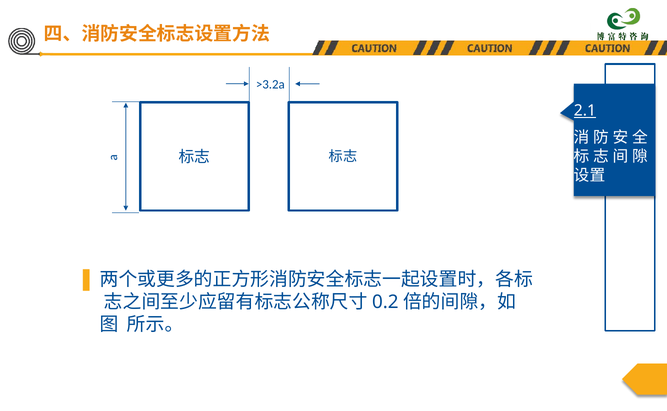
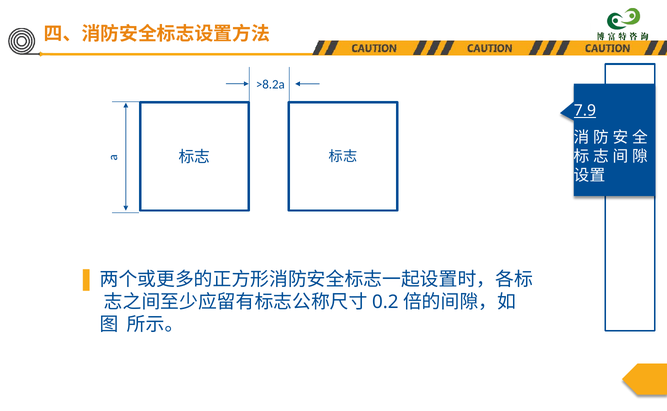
>3.2a: >3.2a -> >8.2a (270, 85)
2.1: 2.1 -> 7.9 (585, 111)
